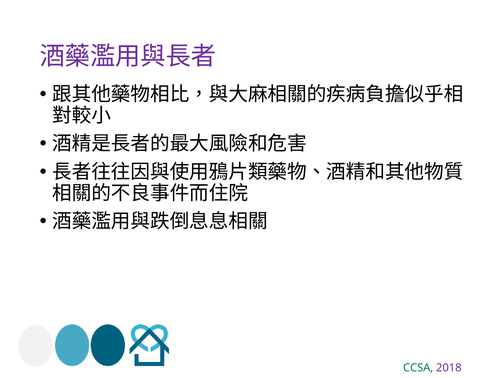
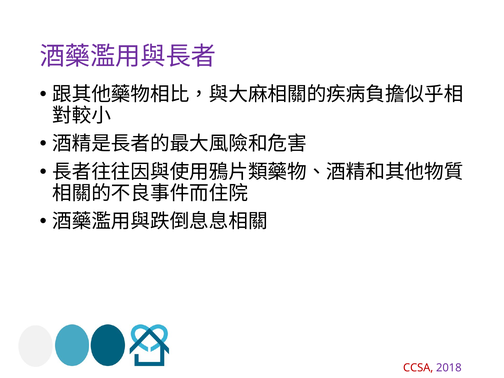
CCSA colour: green -> red (418, 368)
